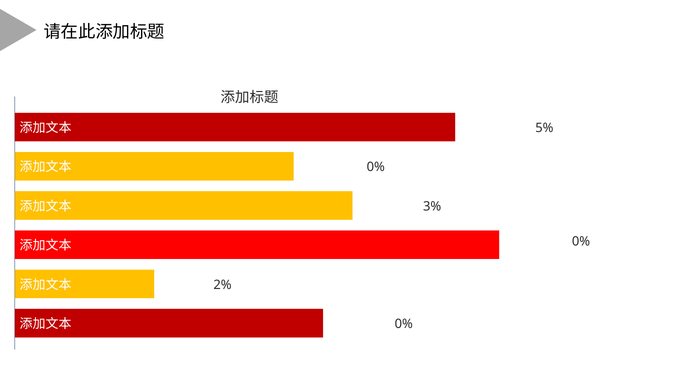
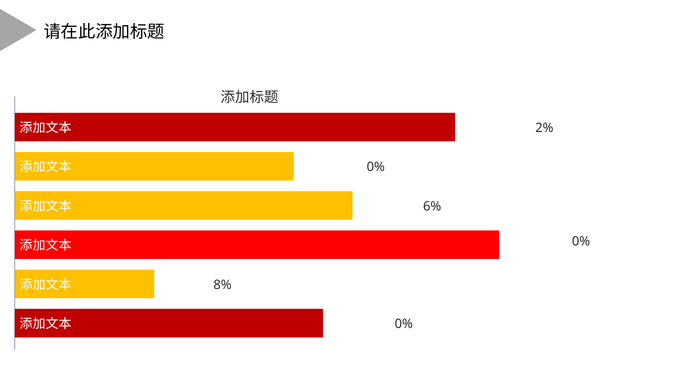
5%: 5% -> 2% (544, 128)
3%: 3% -> 6% (432, 206)
2%: 2% -> 8% (222, 285)
